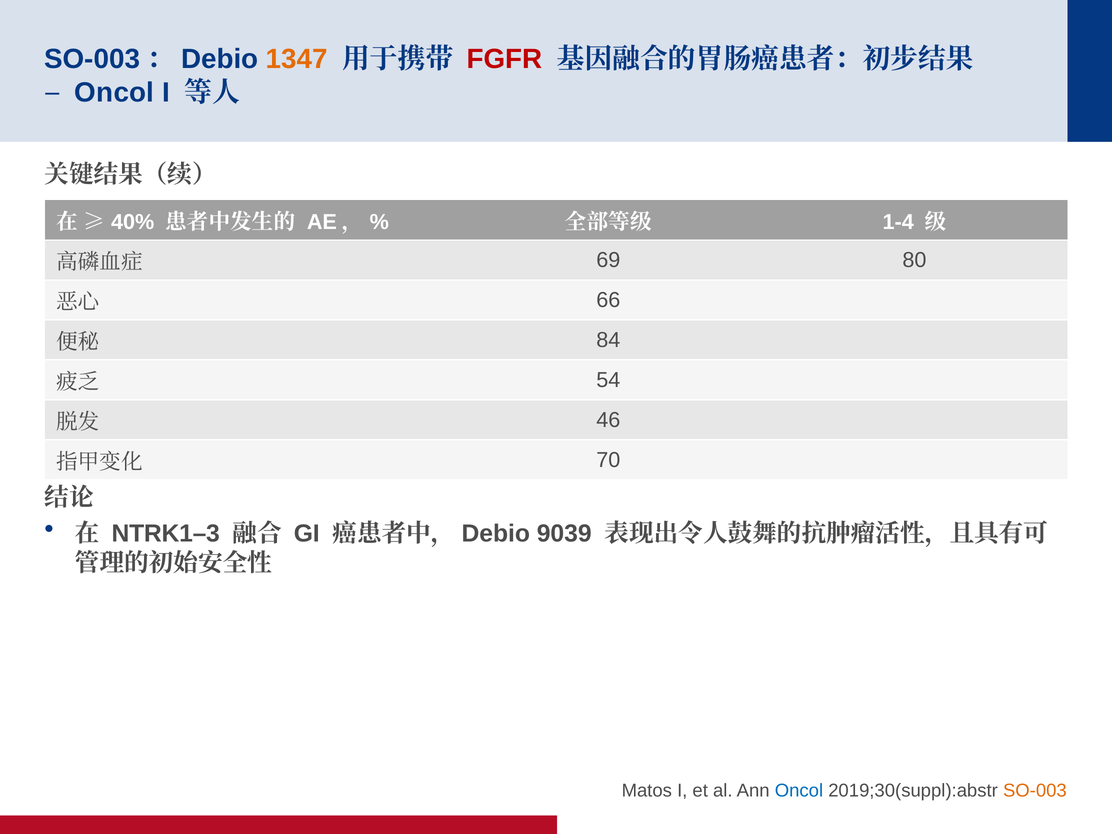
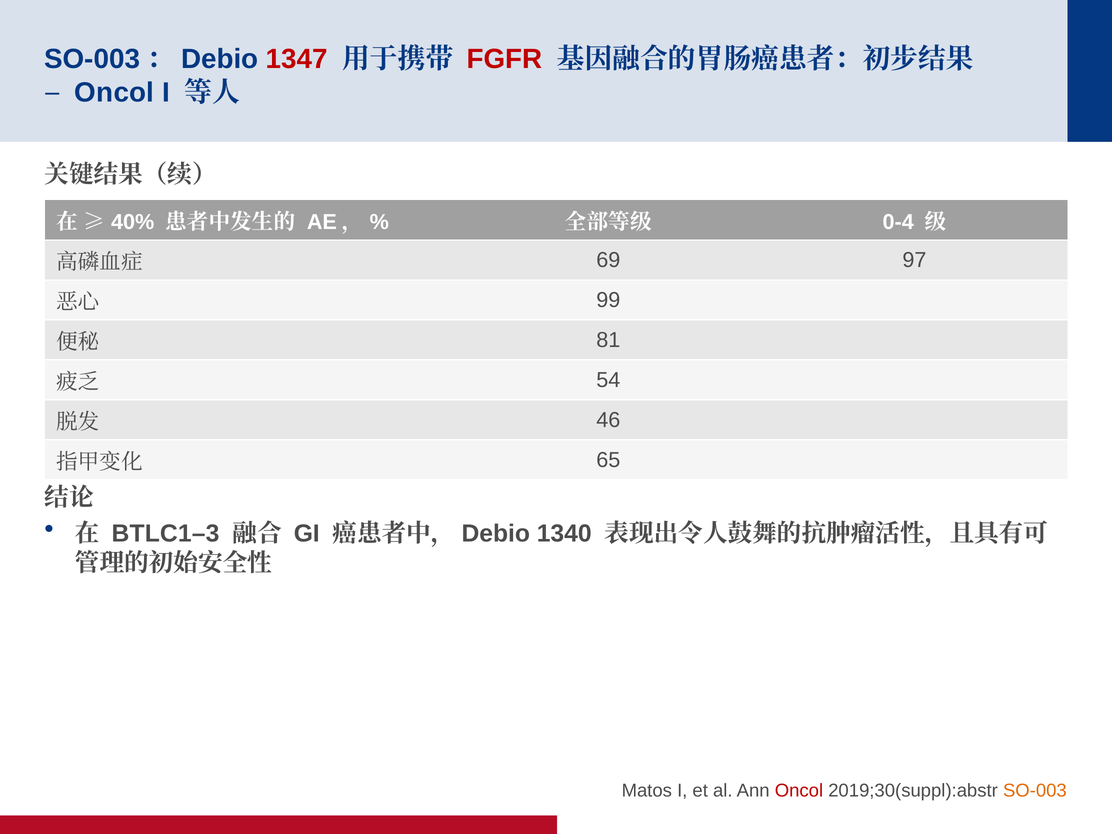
1347 colour: orange -> red (297, 59)
1-4: 1-4 -> 0-4 (898, 222)
80: 80 -> 97 (914, 260)
66: 66 -> 99 (608, 300)
84: 84 -> 81 (608, 340)
70: 70 -> 65 (608, 460)
NTRK1–3: NTRK1–3 -> BTLC1–3 (166, 533)
9039: 9039 -> 1340 (564, 533)
Oncol colour: blue -> red (799, 791)
